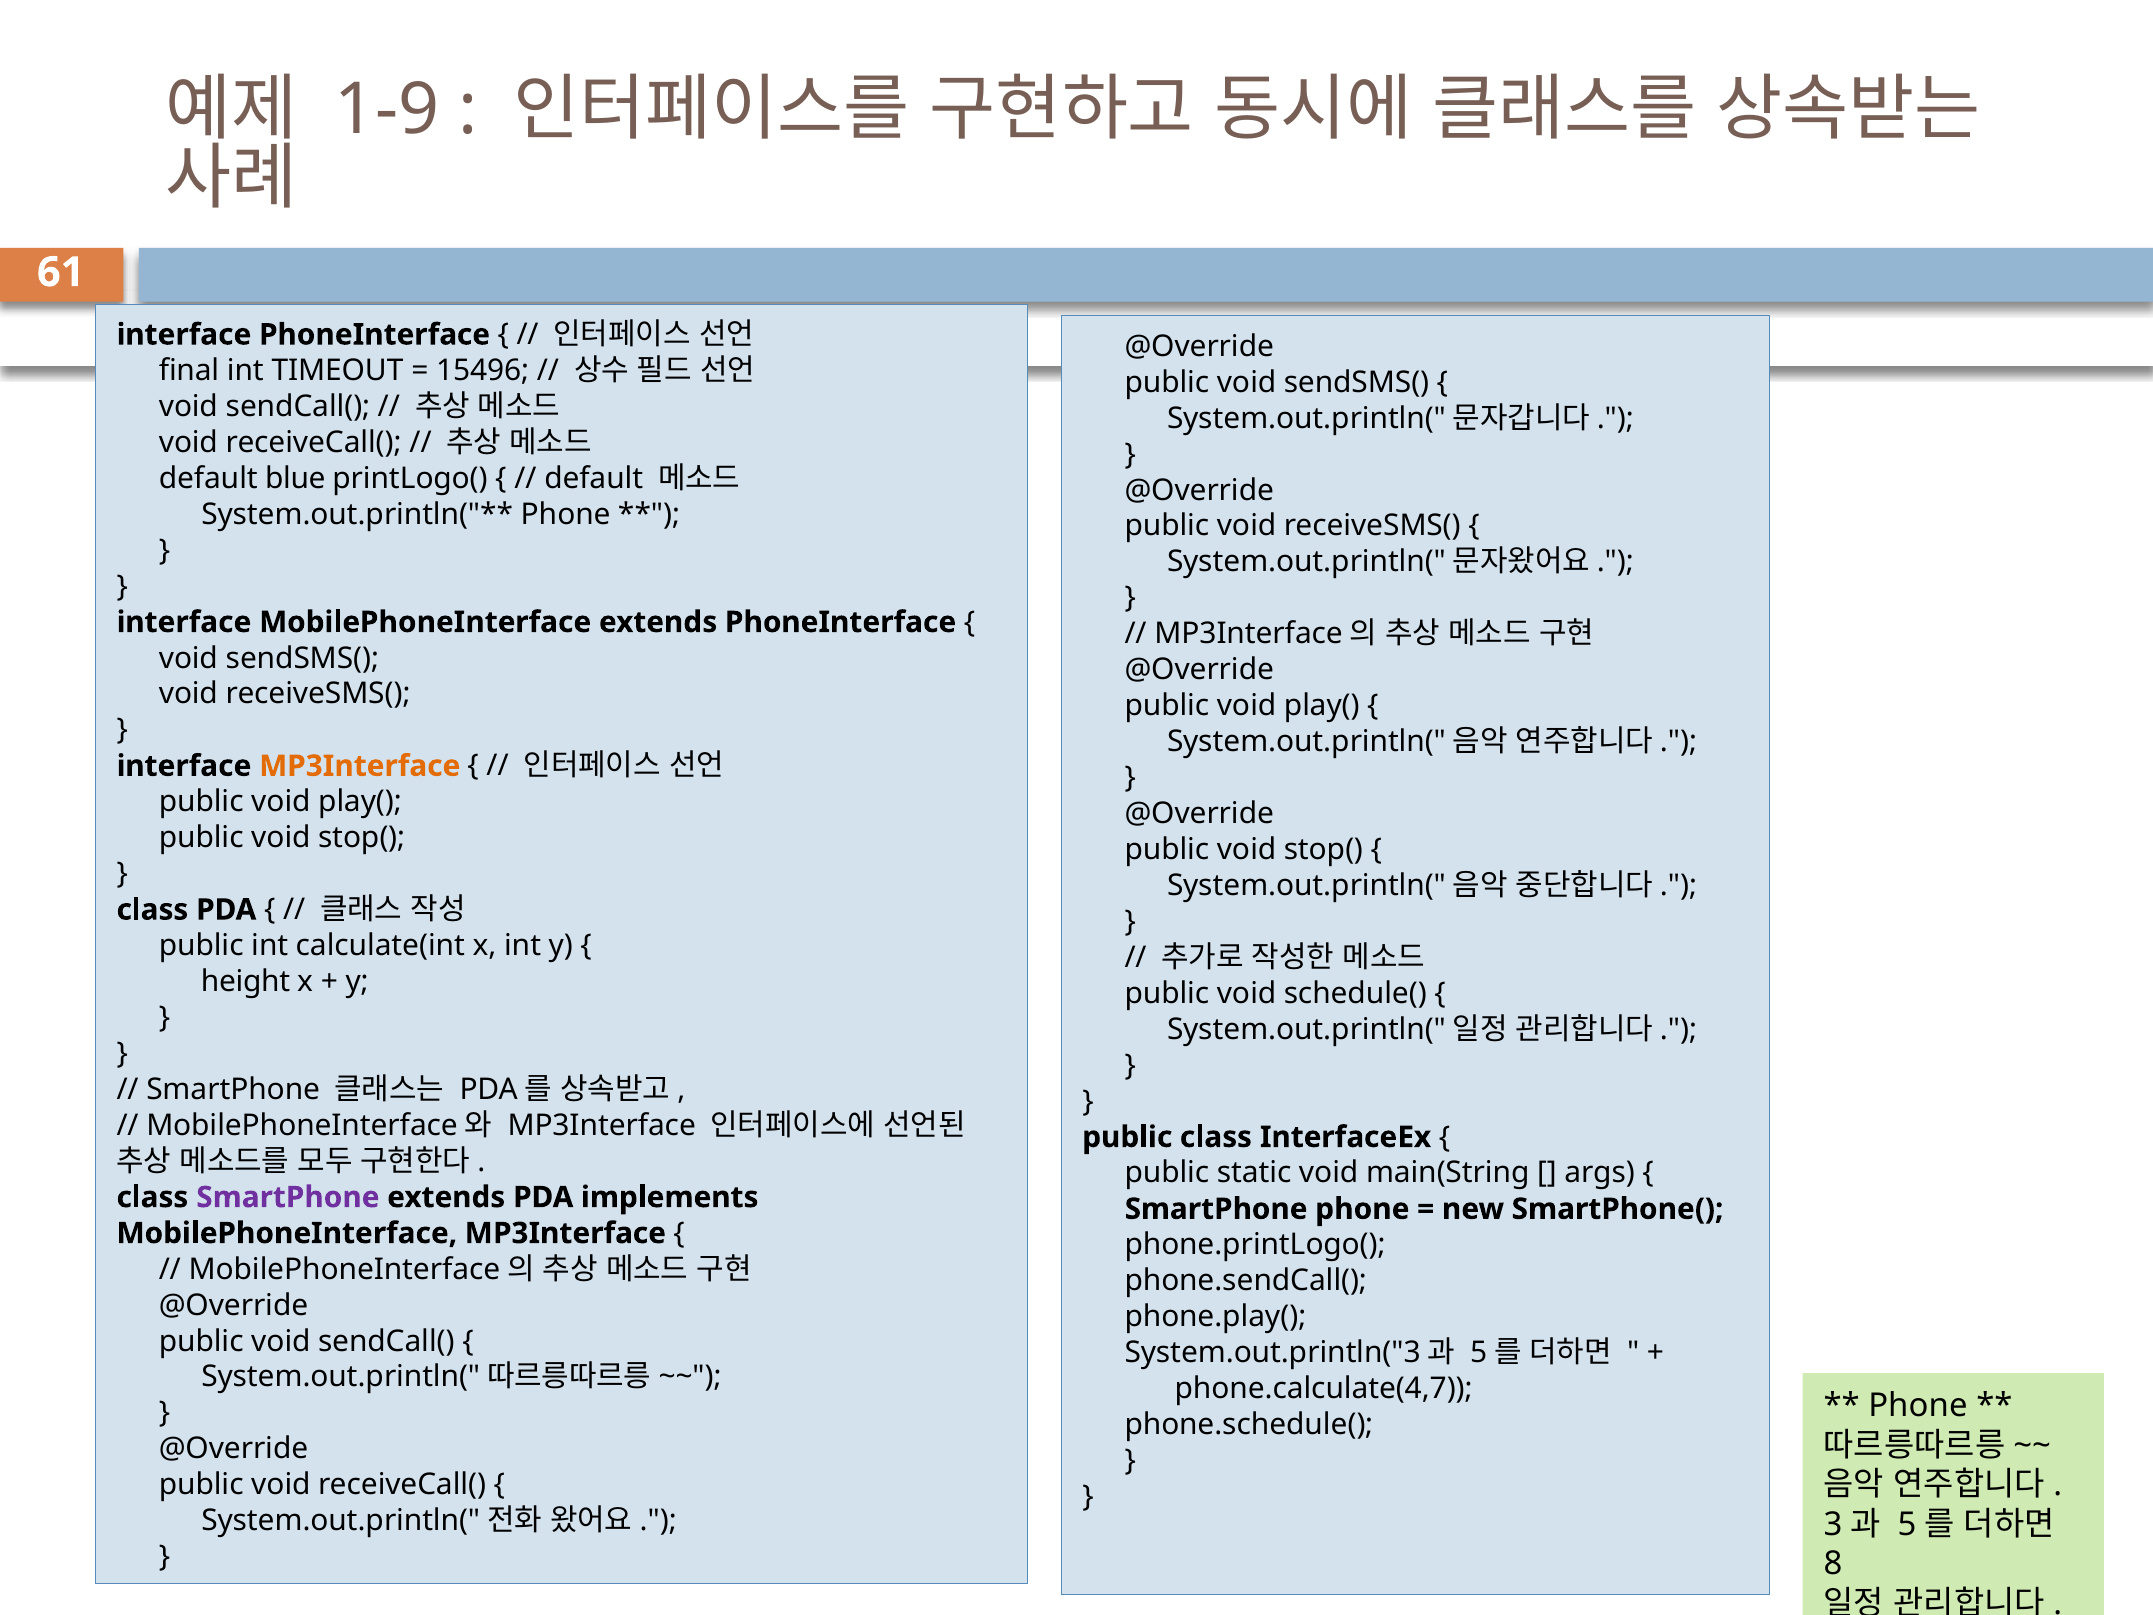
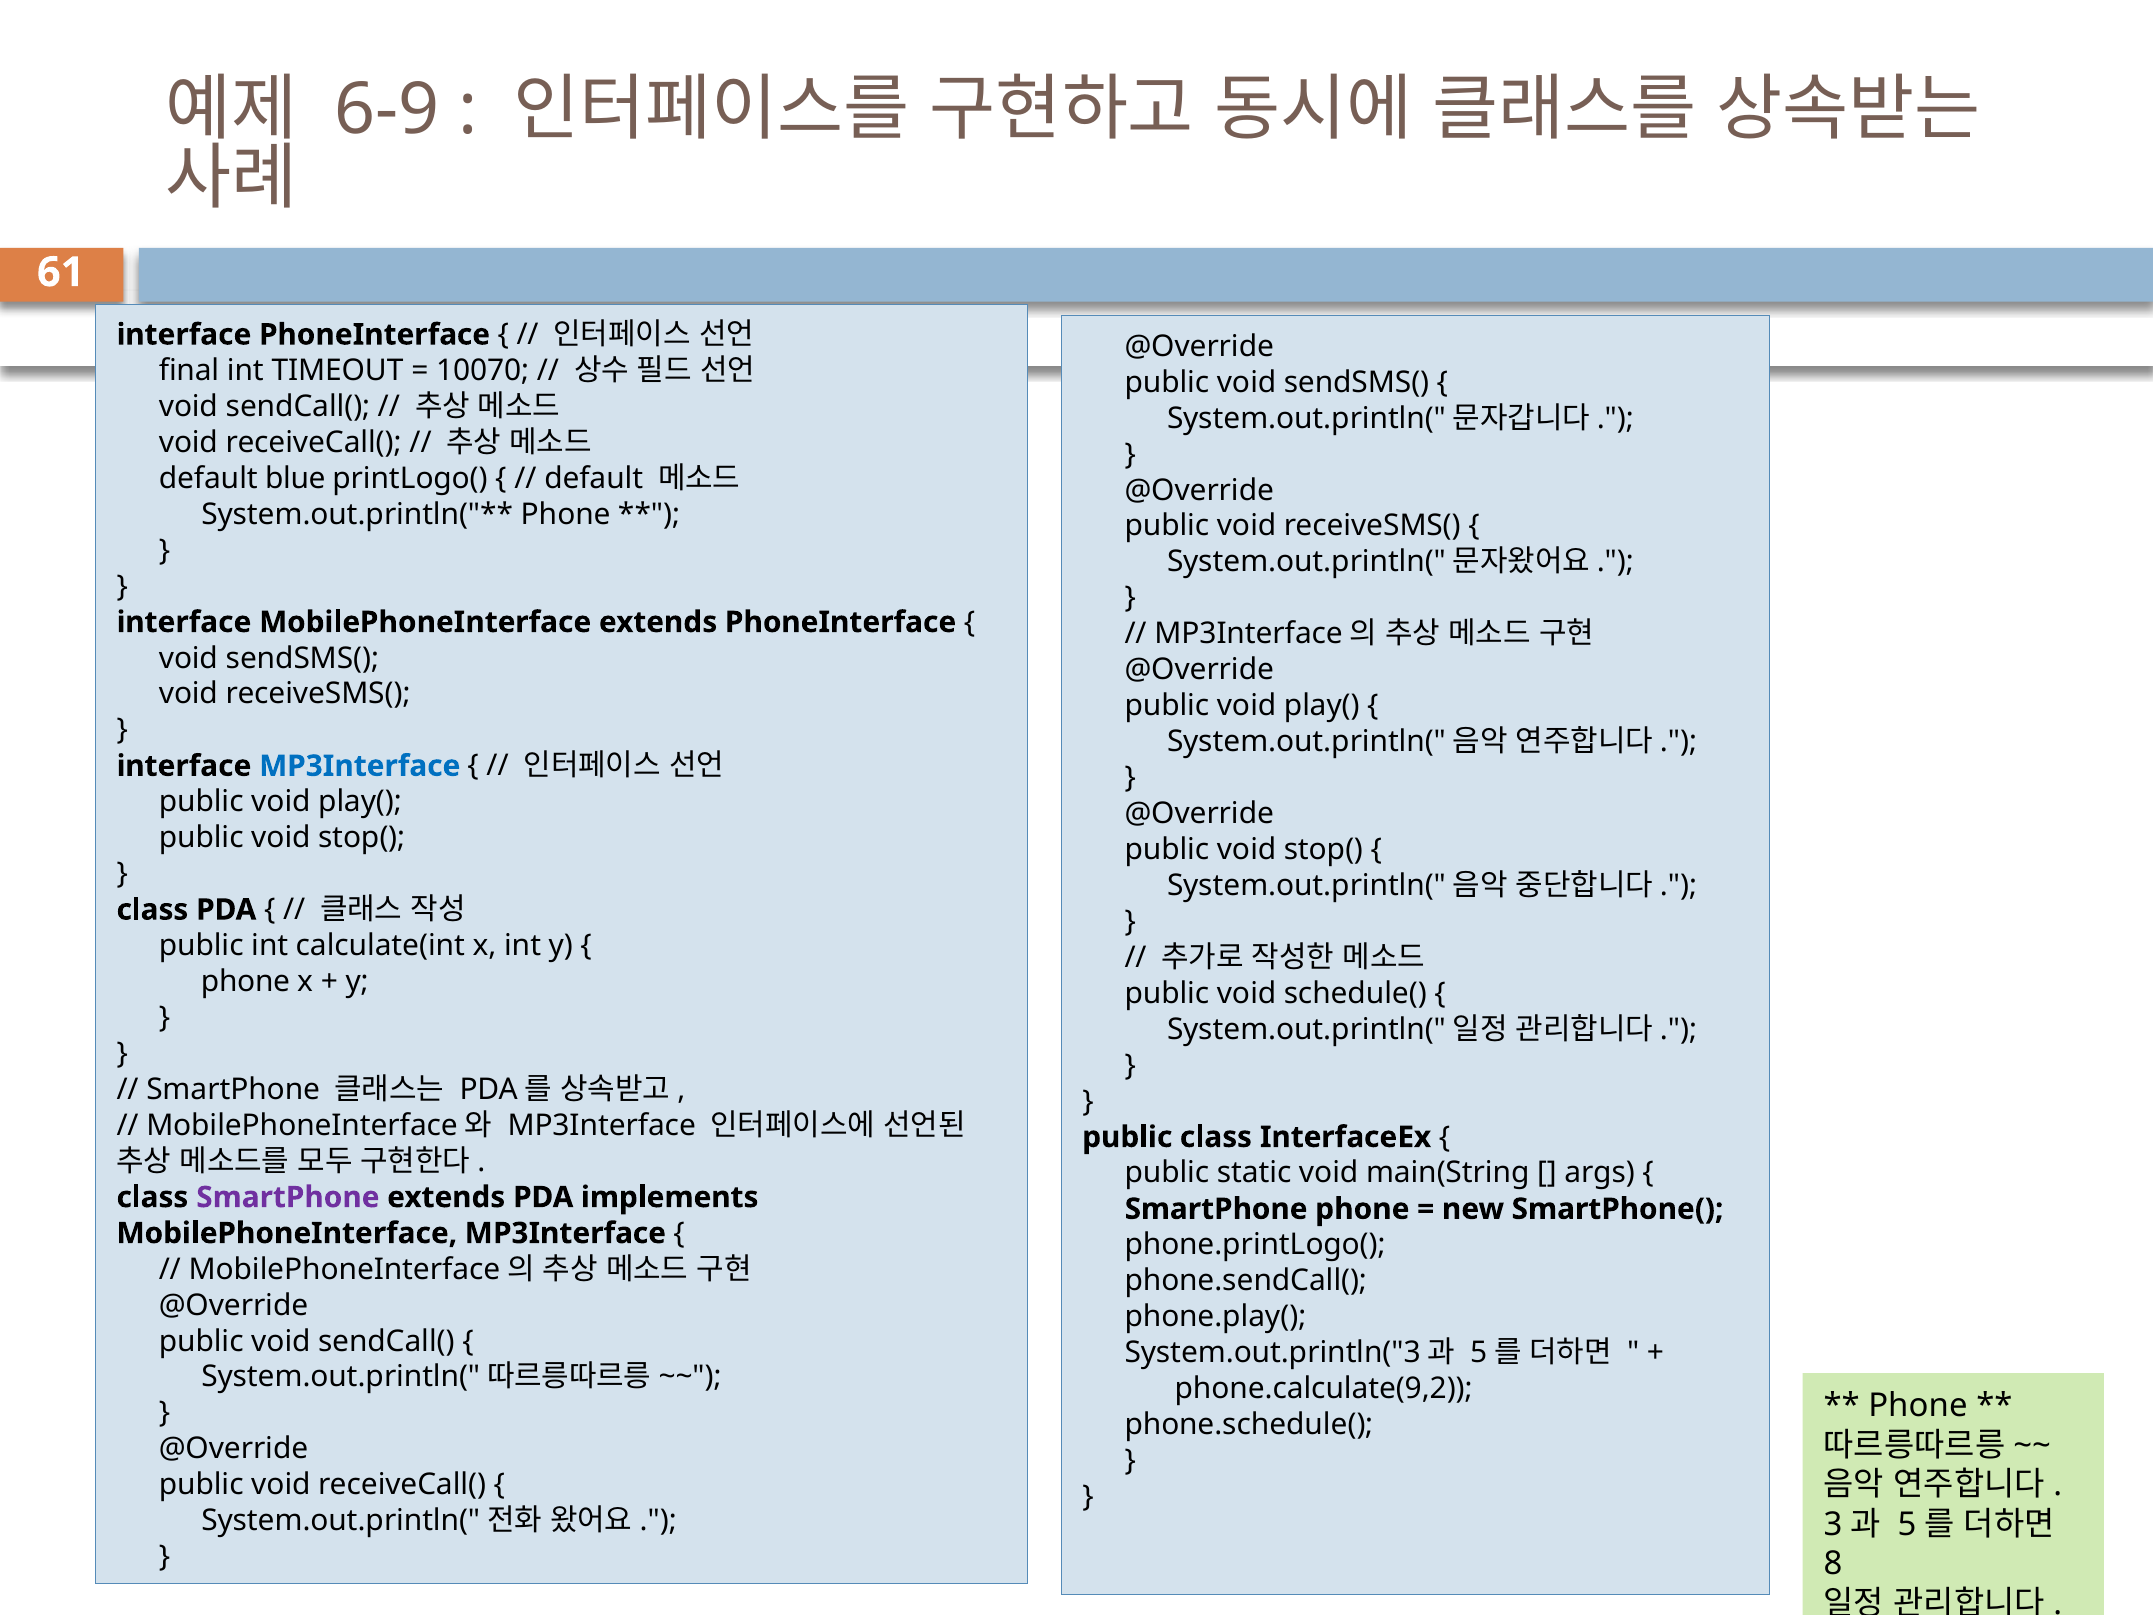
1-9: 1-9 -> 6-9 (387, 110)
15496: 15496 -> 10070 (483, 371)
MP3Interface colour: orange -> blue (360, 766)
height: height -> phone (246, 982)
phone.calculate(4,7: phone.calculate(4,7 -> phone.calculate(9,2 (1324, 1389)
